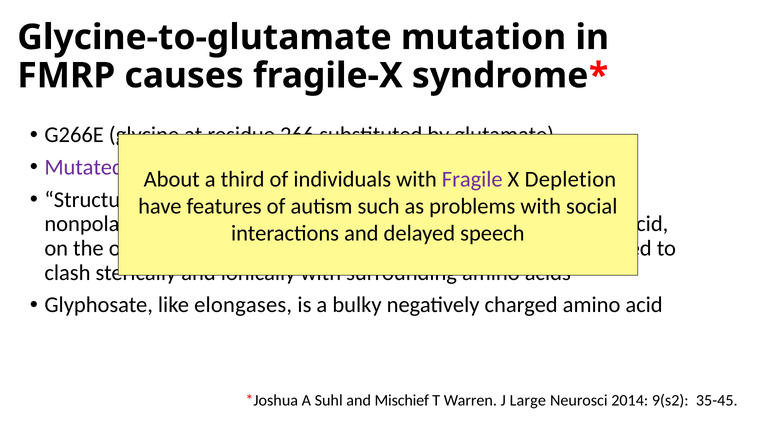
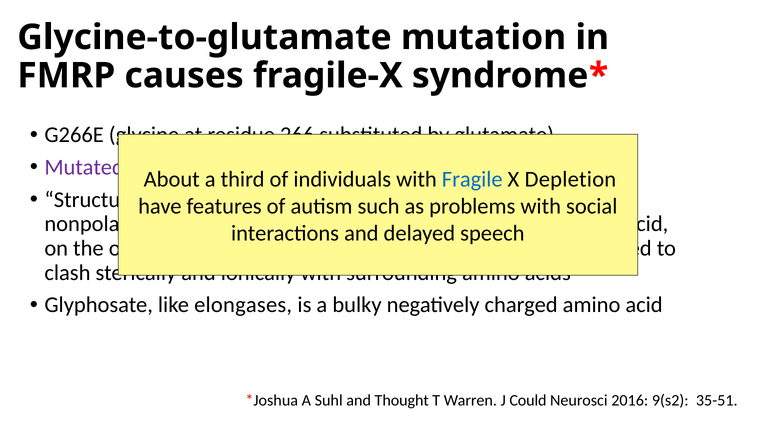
Fragile colour: purple -> blue (472, 179)
Mischief: Mischief -> Thought (402, 400)
J Large: Large -> Could (528, 400)
2014: 2014 -> 2016 (630, 400)
35-45: 35-45 -> 35-51 (717, 400)
